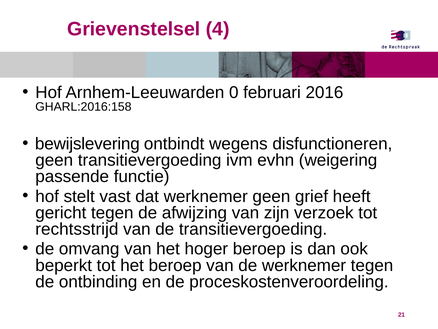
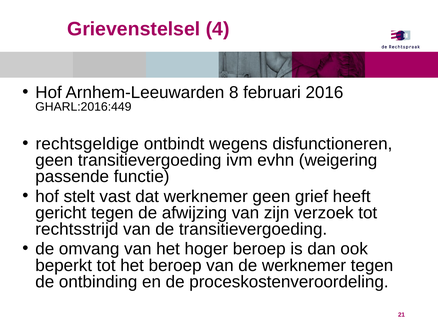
0: 0 -> 8 (234, 92)
GHARL:2016:158: GHARL:2016:158 -> GHARL:2016:449 (83, 107)
bewijslevering: bewijslevering -> rechtsgeldige (87, 144)
